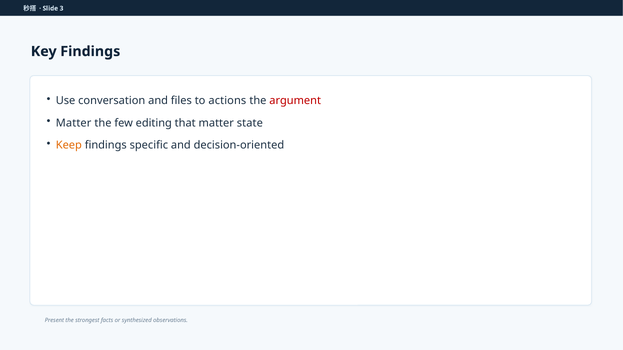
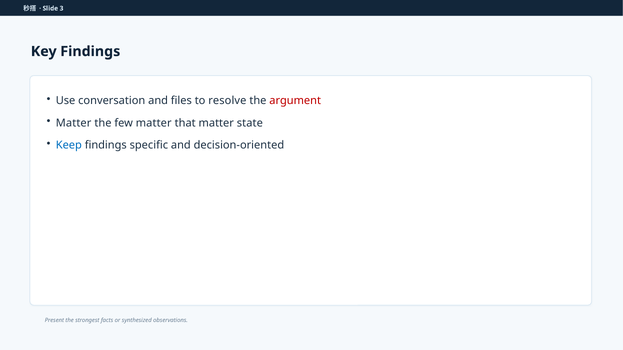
actions: actions -> resolve (227, 101)
few editing: editing -> matter (154, 123)
Keep colour: orange -> blue (69, 145)
